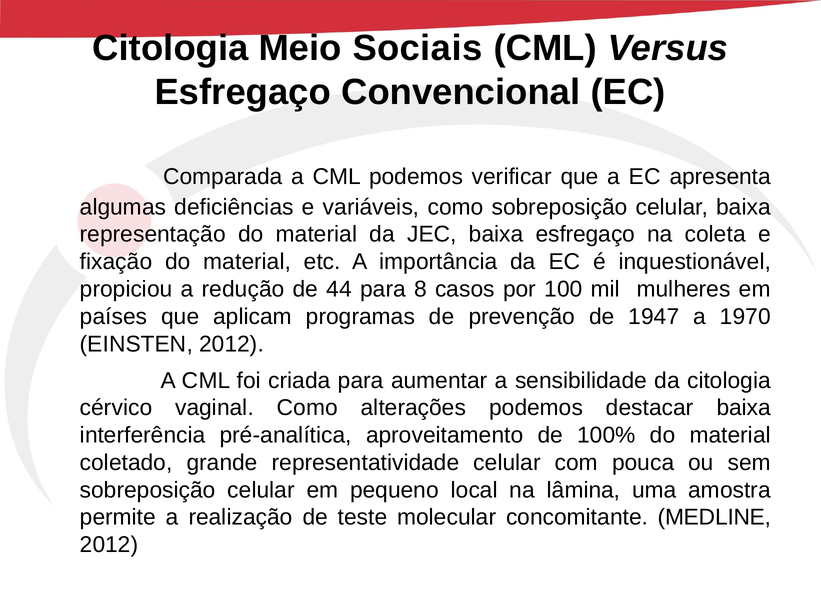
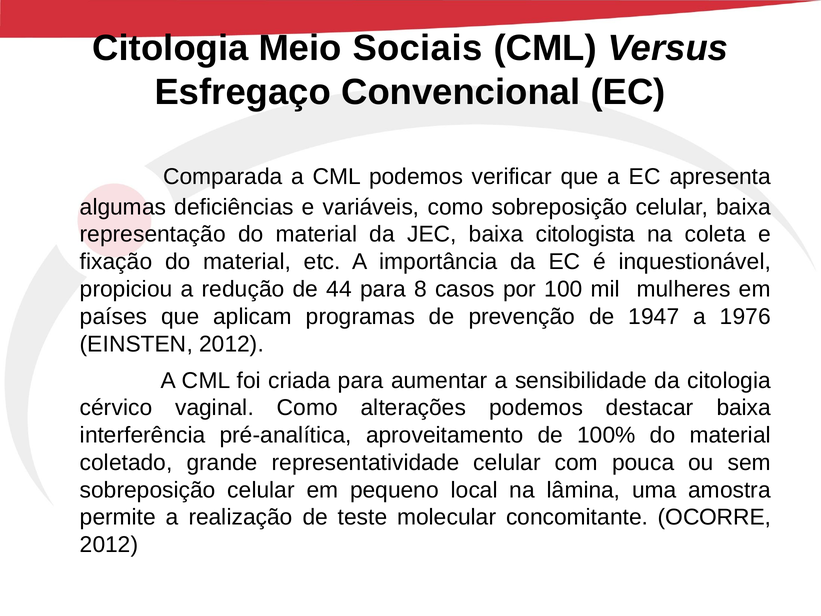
baixa esfregaço: esfregaço -> citologista (585, 234)
1970: 1970 -> 1976 (745, 316)
MEDLINE: MEDLINE -> OCORRE (715, 517)
